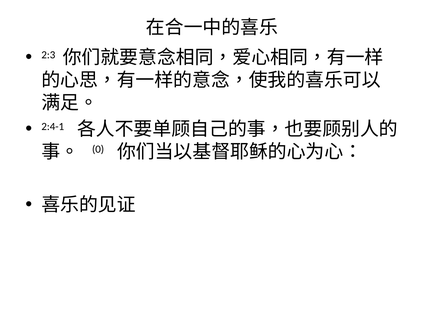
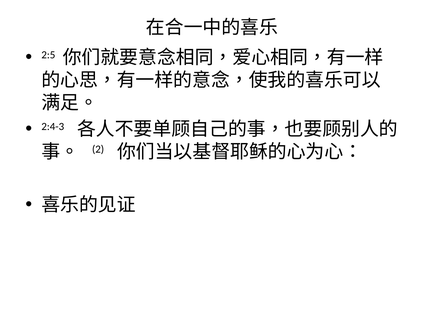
2:3: 2:3 -> 2:5 (48, 55)
2:4-1: 2:4-1 -> 2:4-3 (53, 126)
0: 0 -> 2 (98, 149)
